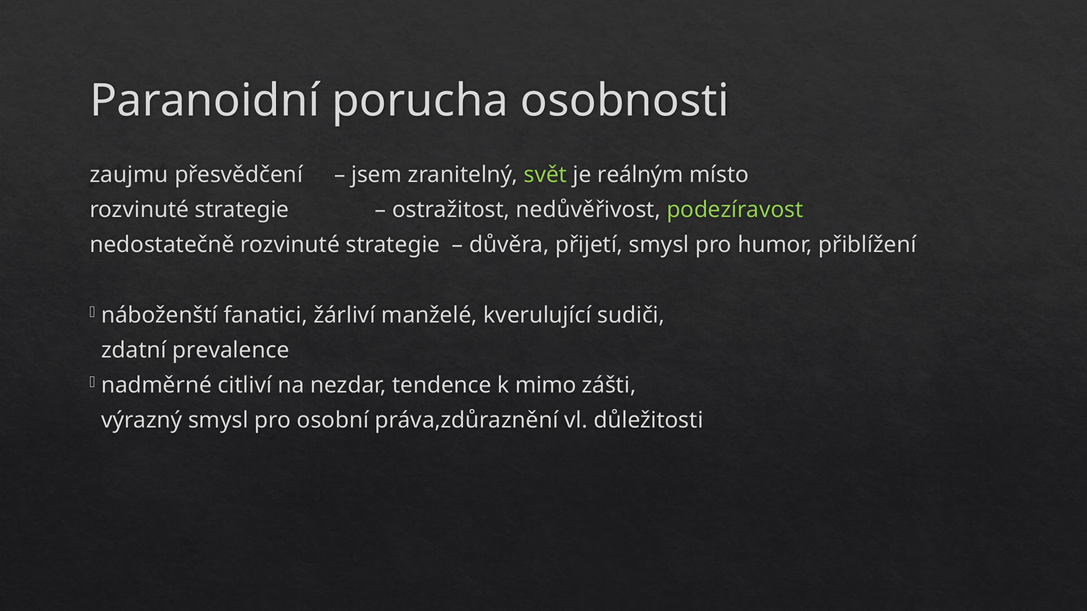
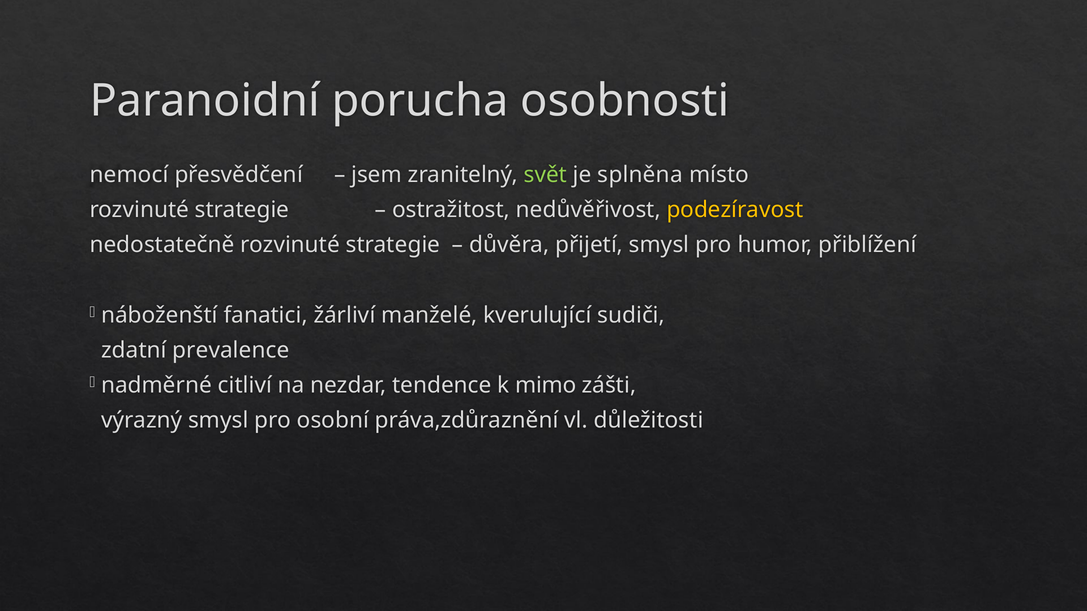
zaujmu: zaujmu -> nemocí (129, 175)
reálným: reálným -> splněna (640, 175)
podezíravost colour: light green -> yellow (735, 210)
